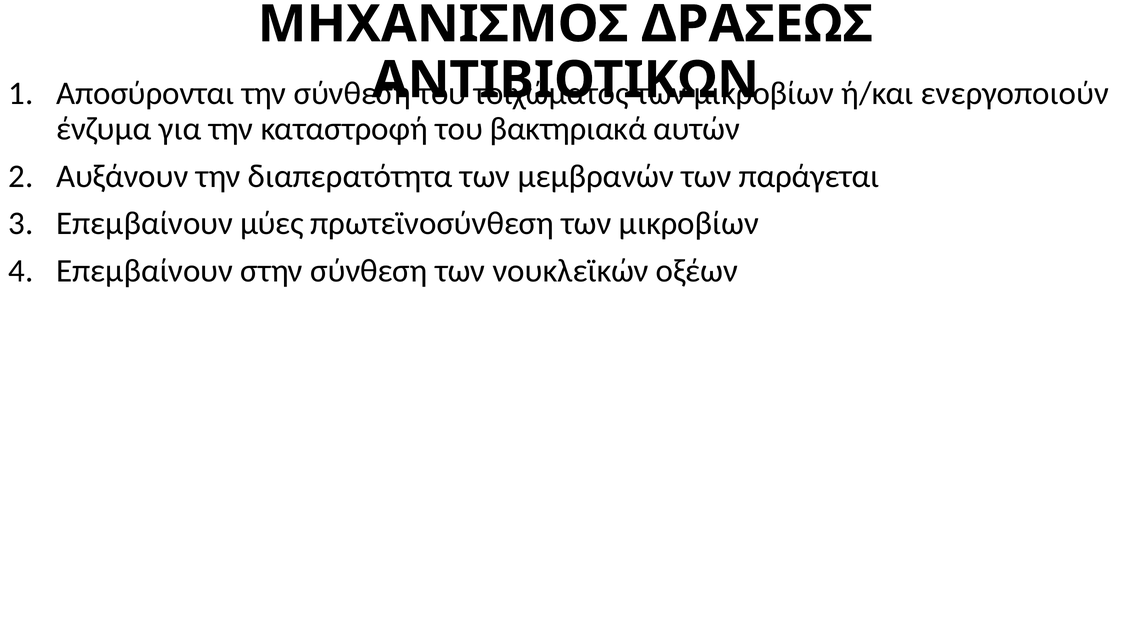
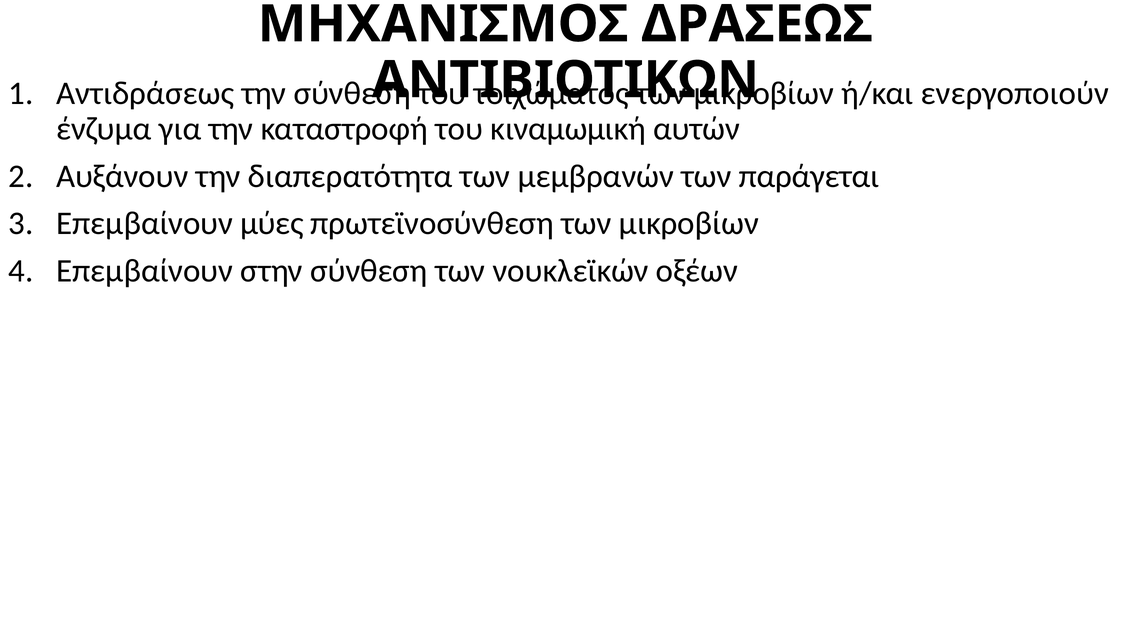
Αποσύρονται: Αποσύρονται -> Αντιδράσεως (145, 93)
βακτηριακά: βακτηριακά -> κιναμωμική (568, 129)
